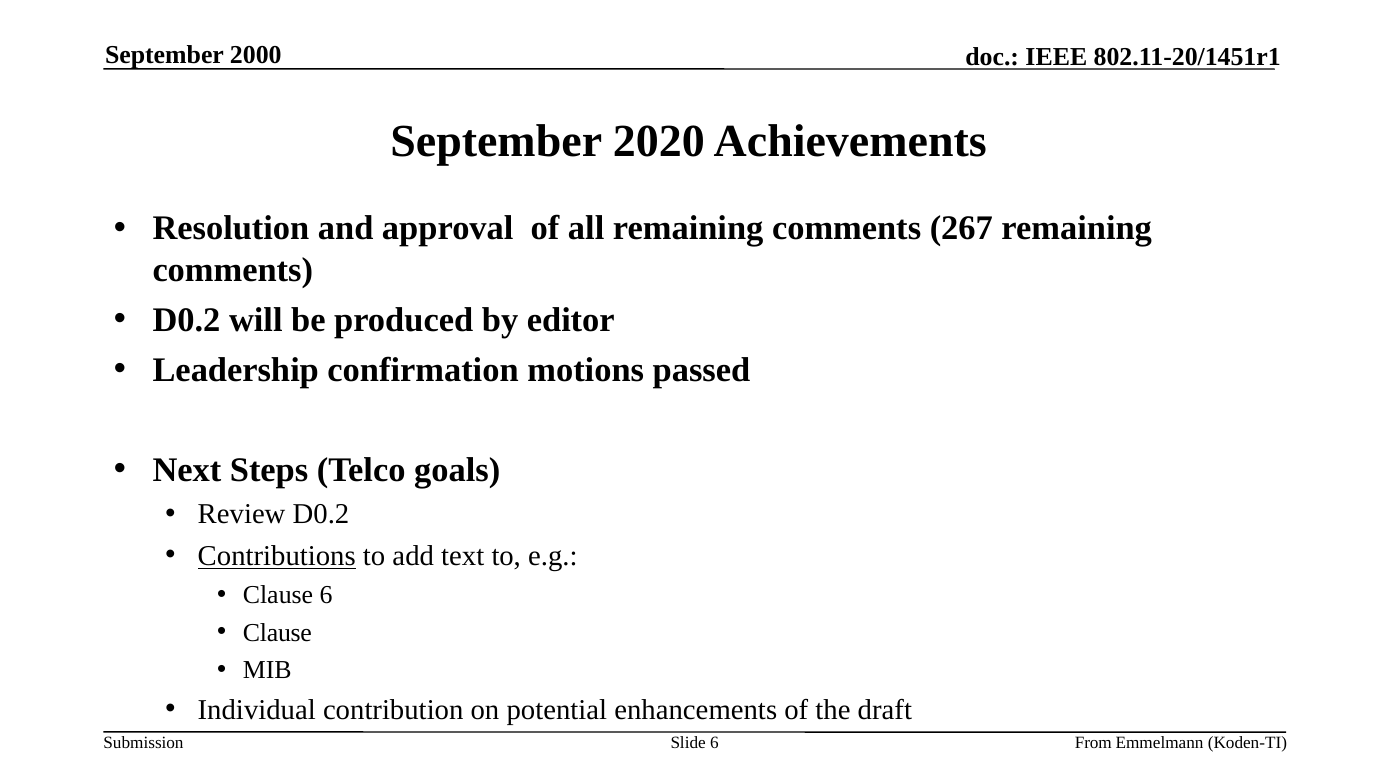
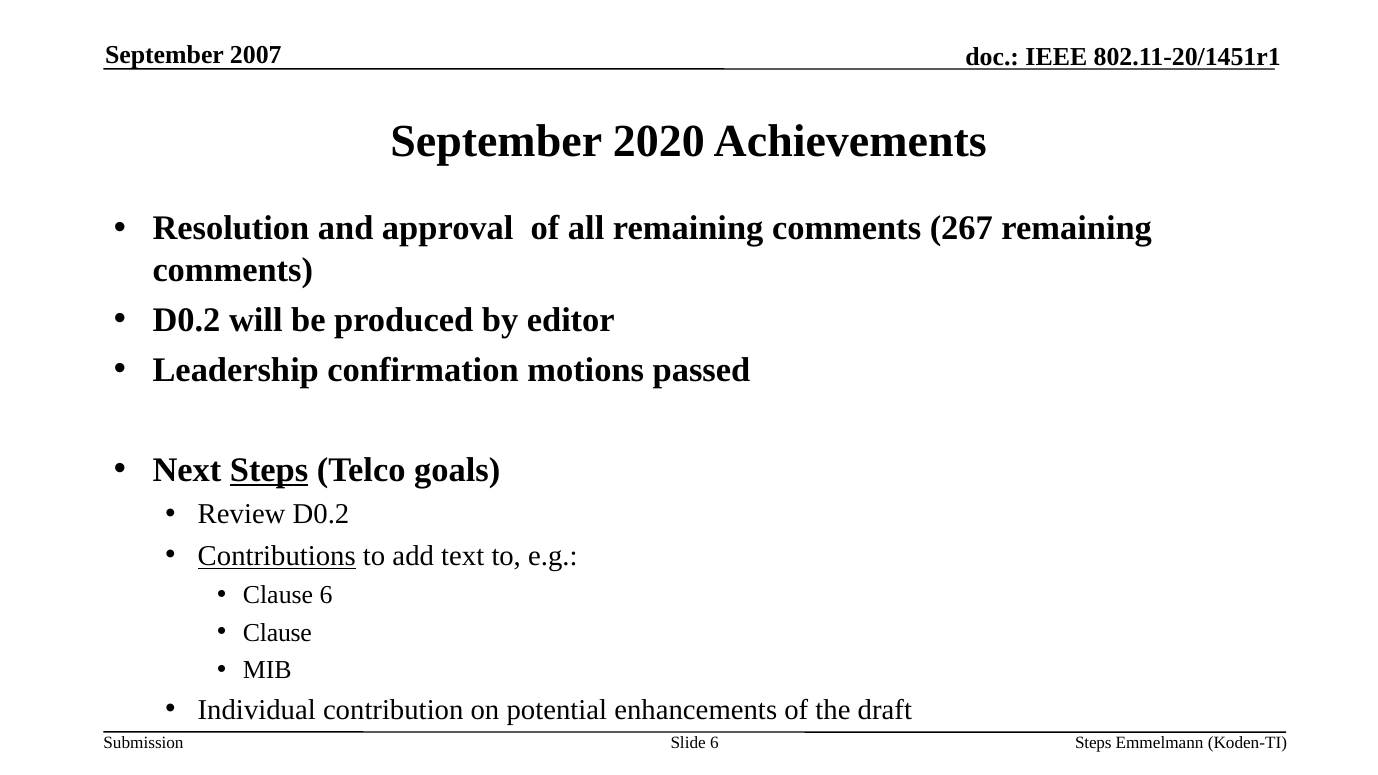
2000: 2000 -> 2007 (256, 55)
Steps underline: none -> present (269, 470)
From: From -> Steps (1093, 743)
